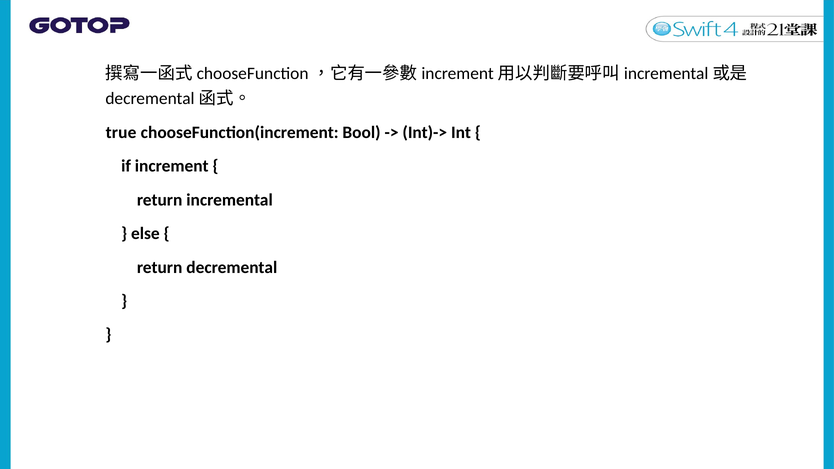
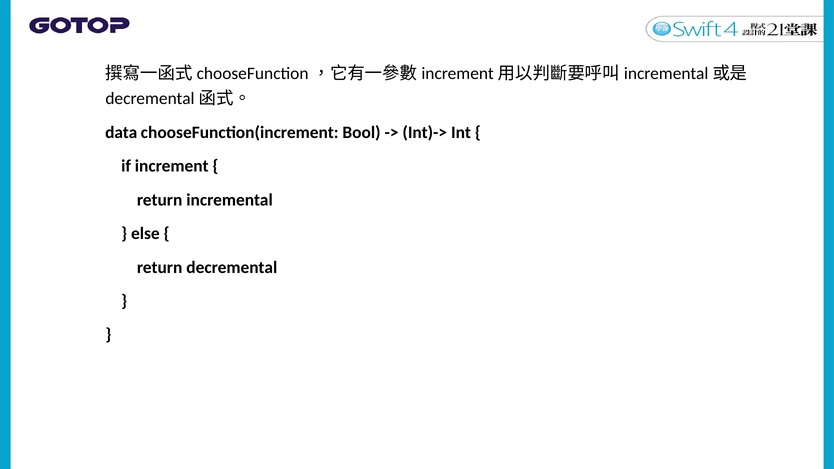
true: true -> data (121, 132)
